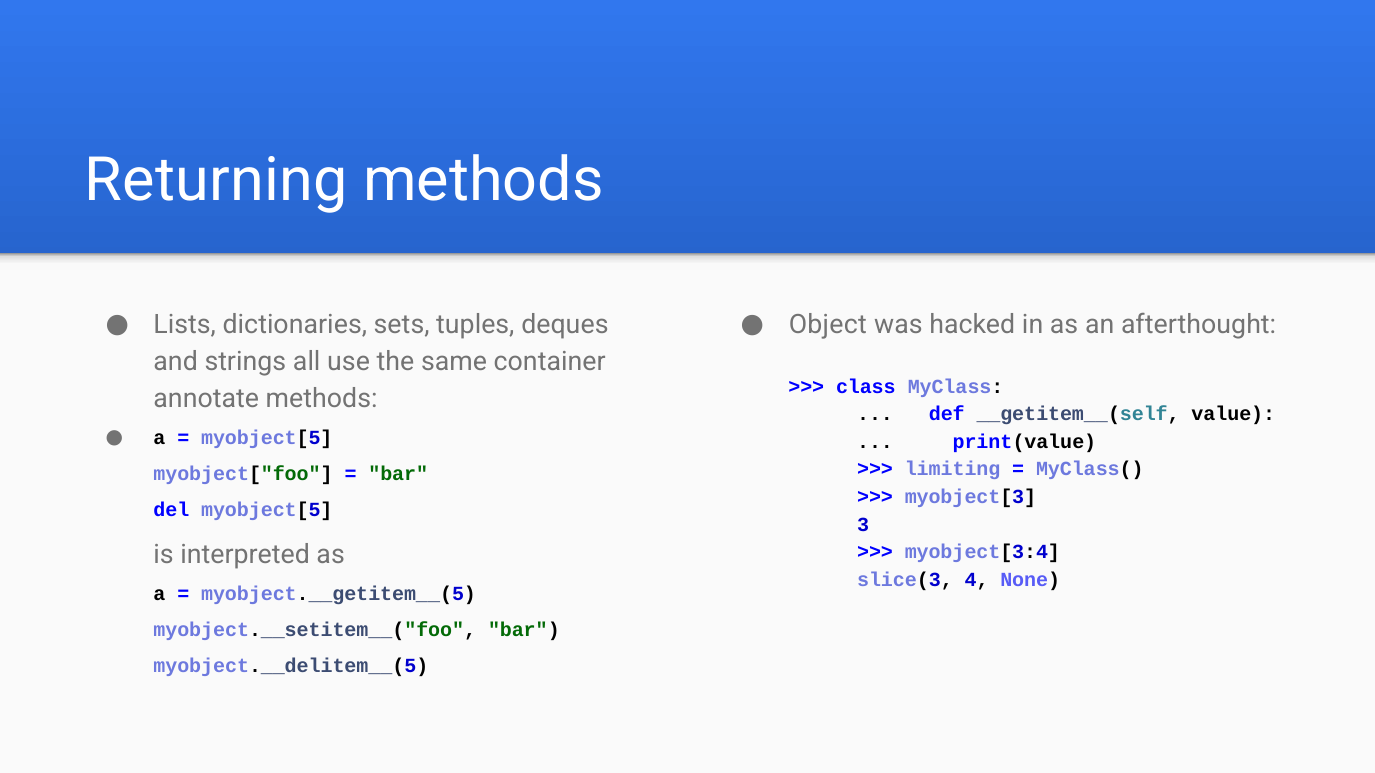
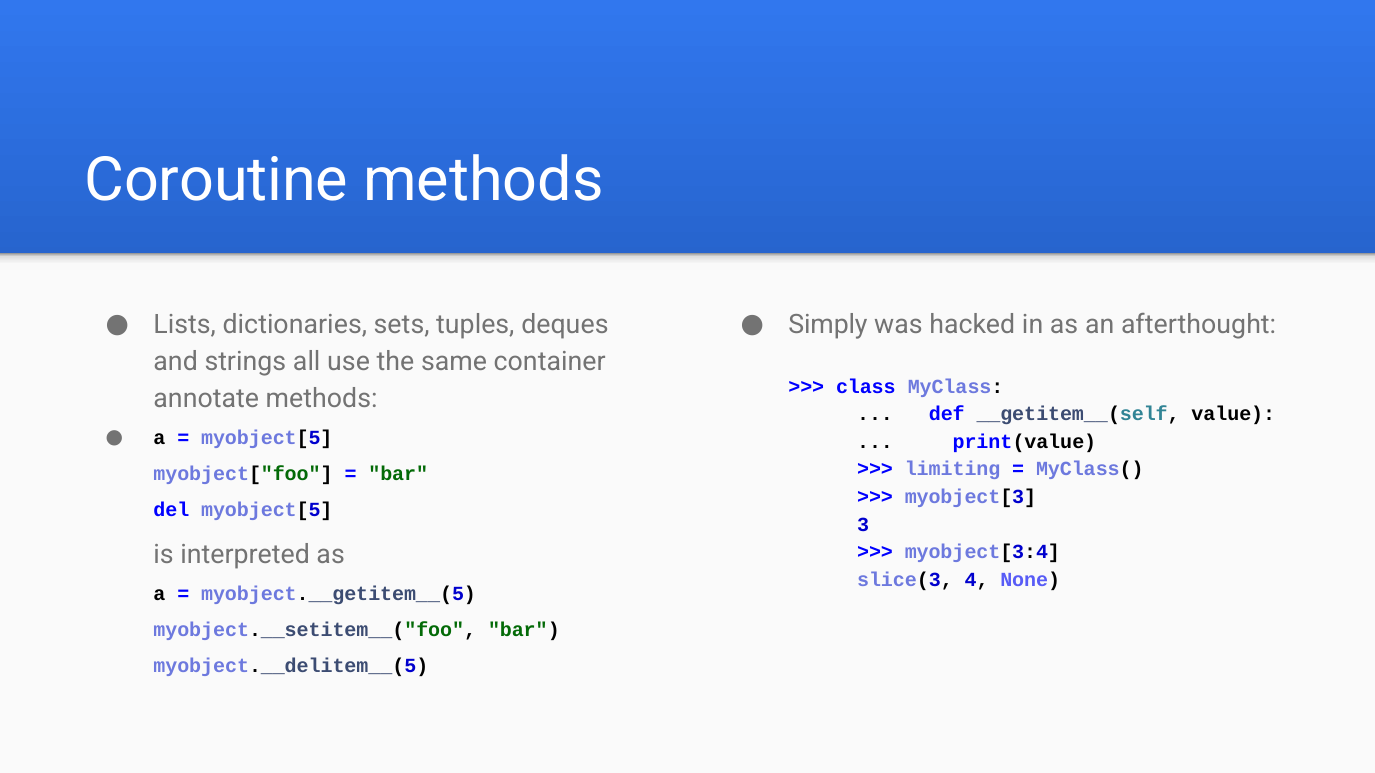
Returning: Returning -> Coroutine (216, 180)
Object: Object -> Simply (828, 325)
